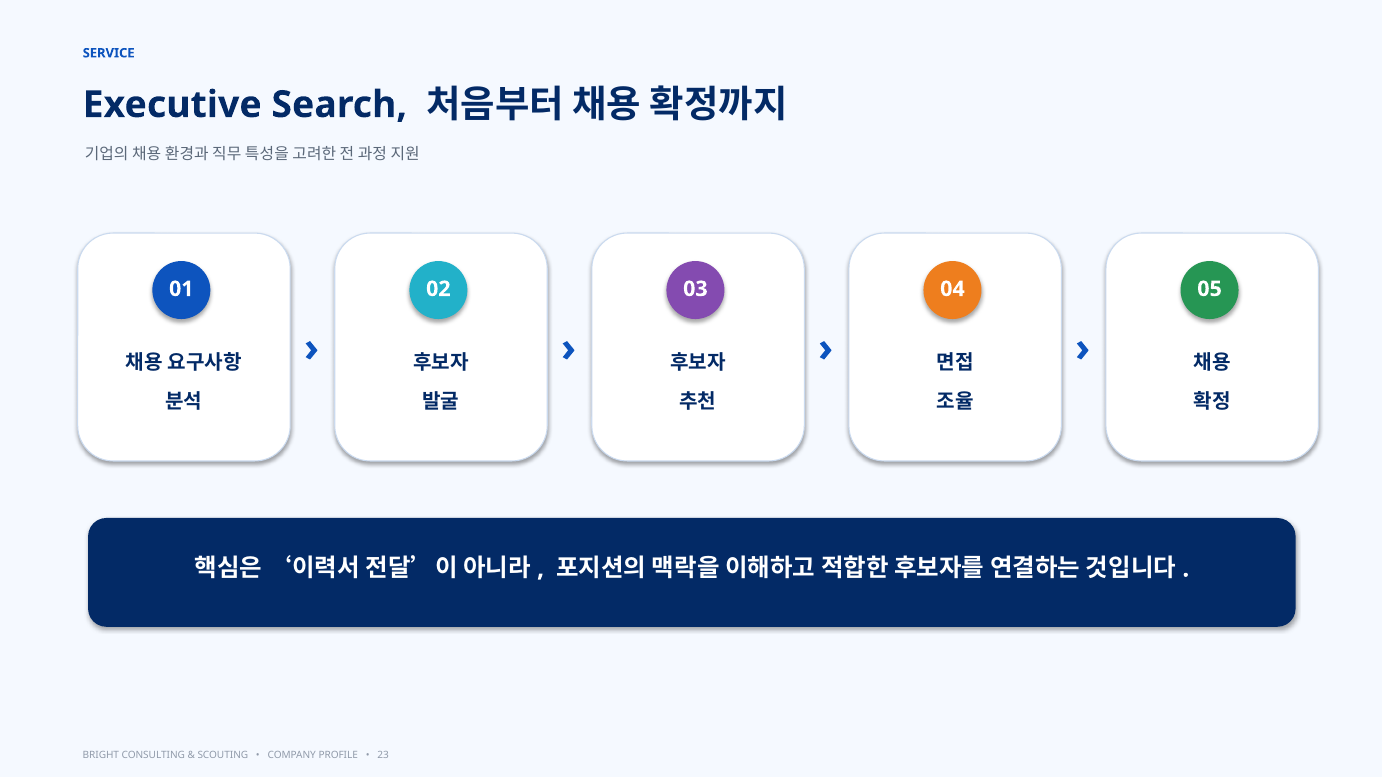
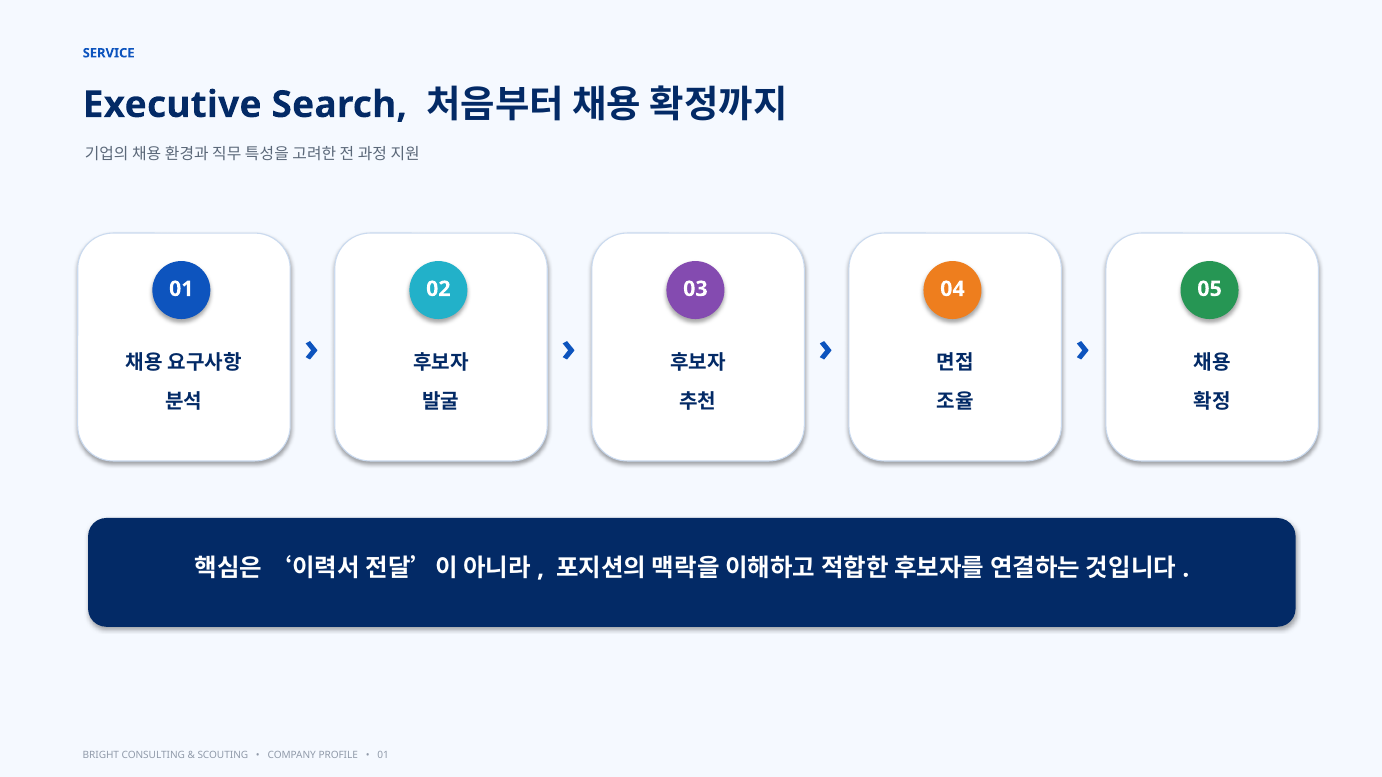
23: 23 -> 01 (383, 756)
